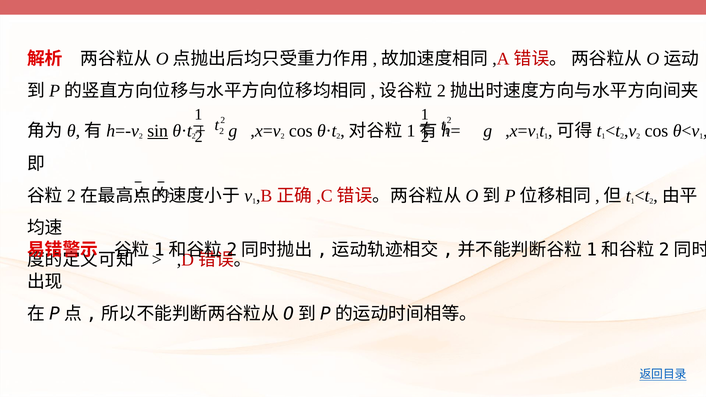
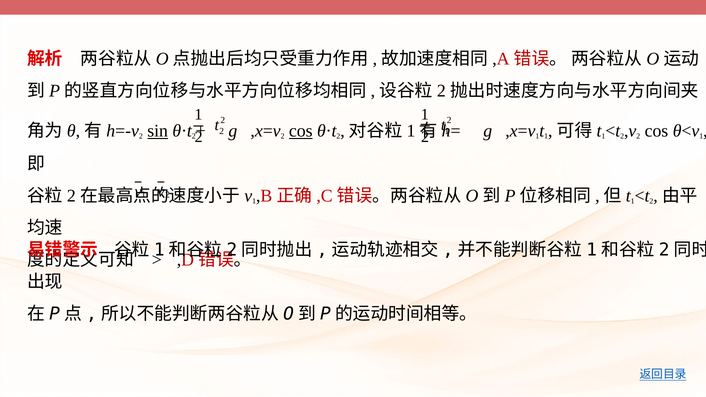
cos underline: none -> present (301, 131)
